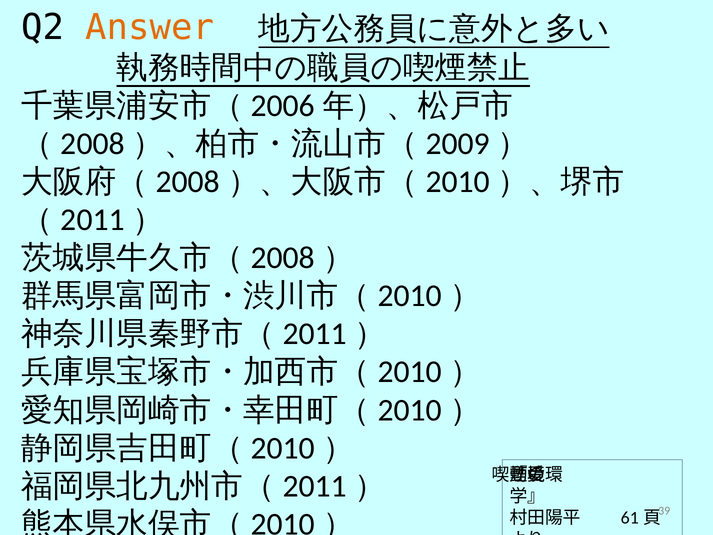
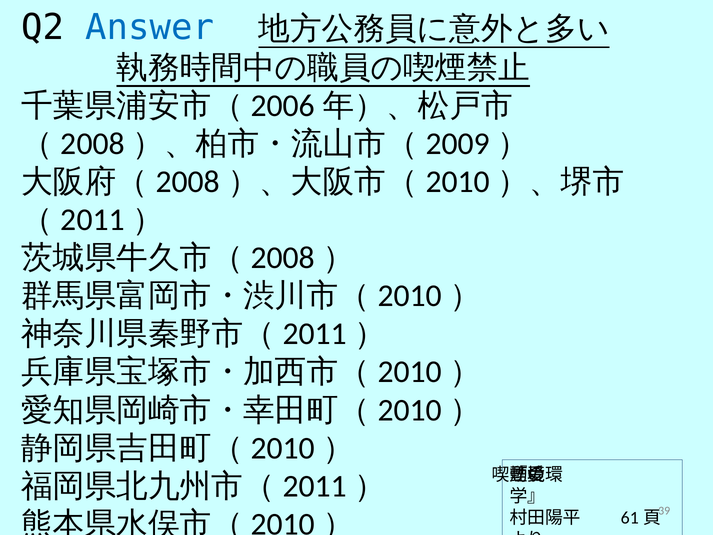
Answer colour: orange -> blue (150, 27)
